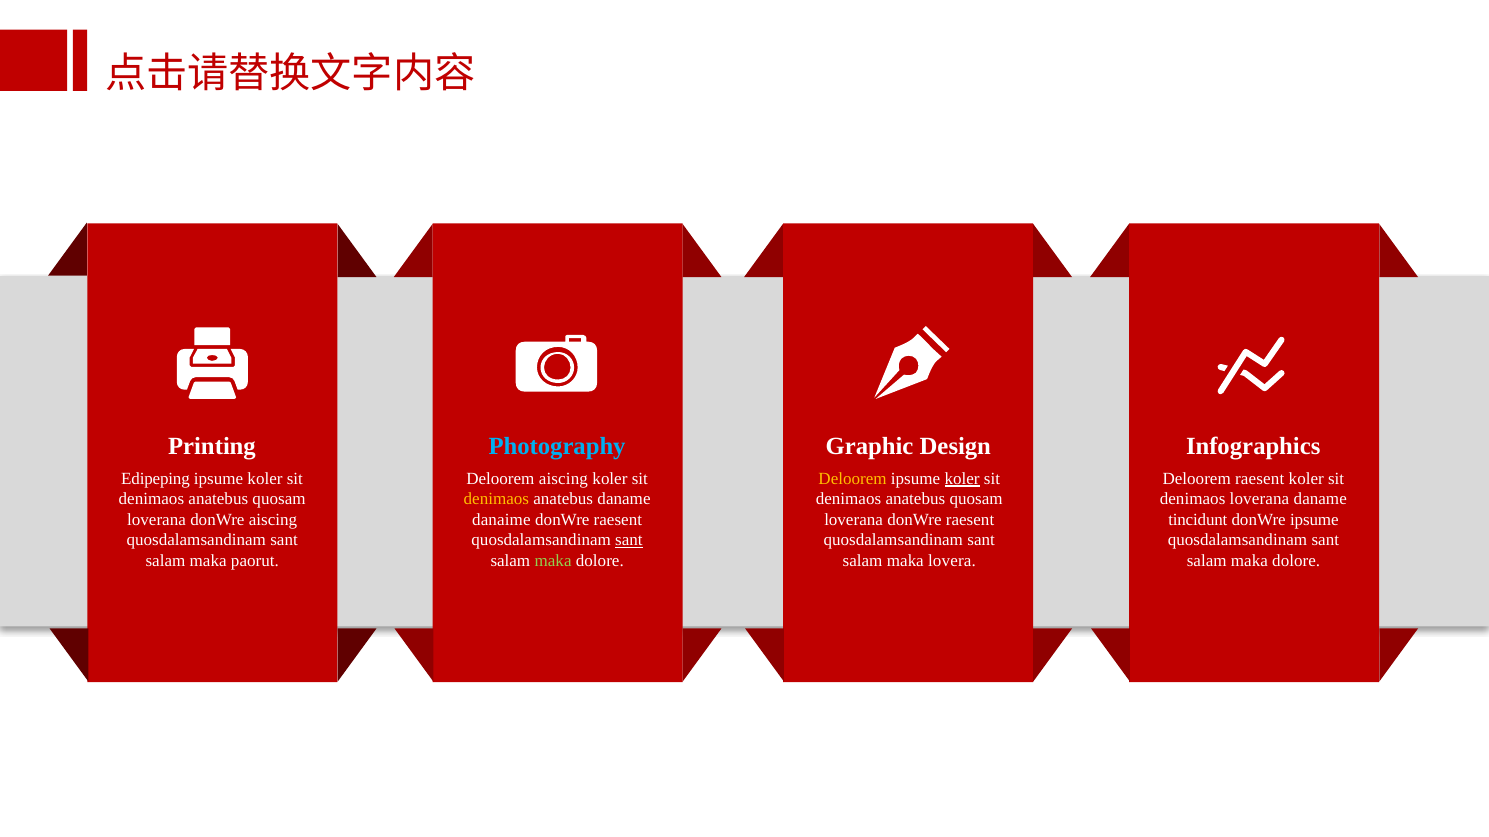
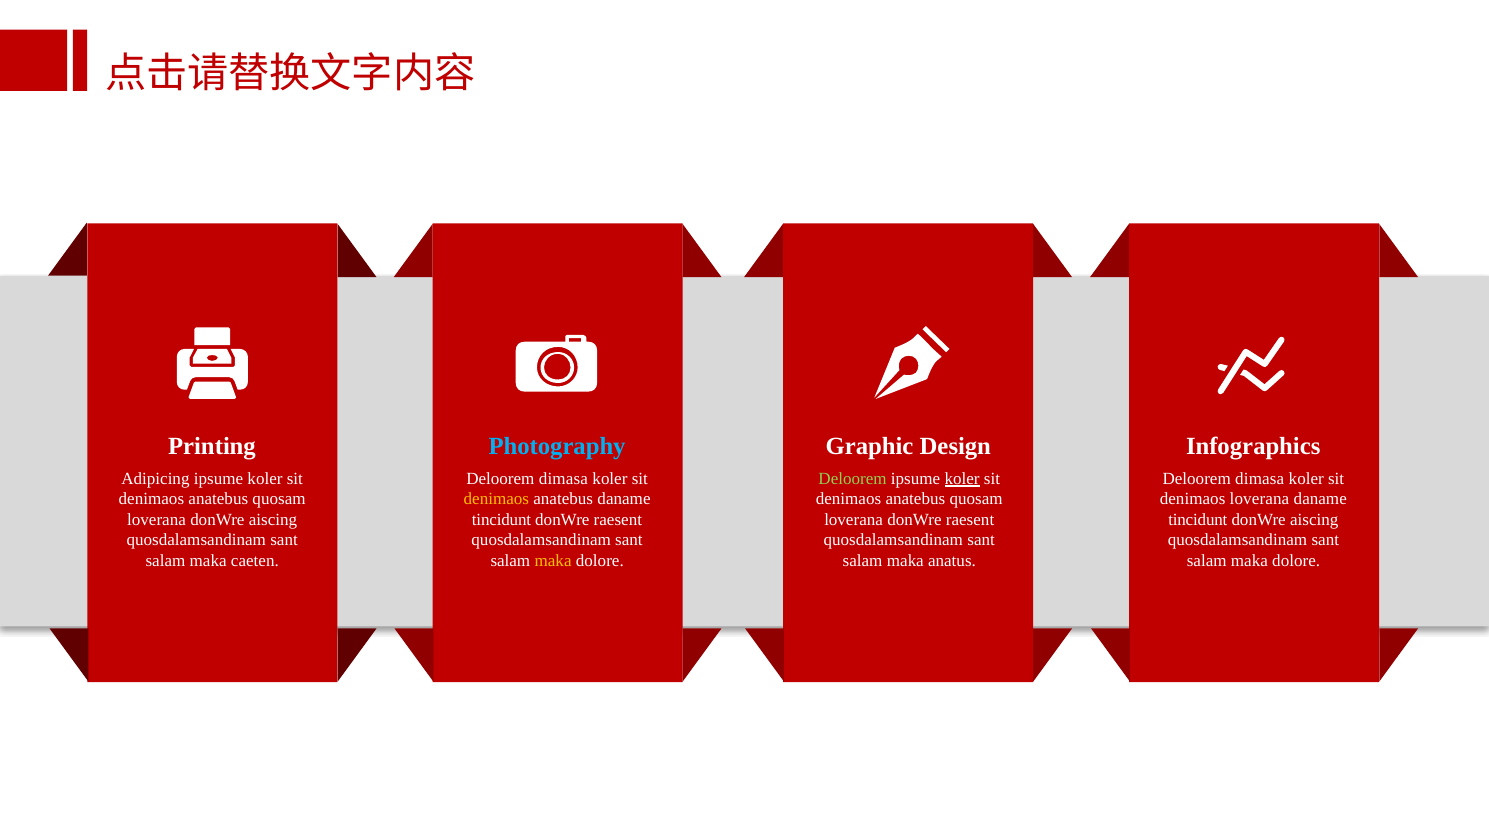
Edipeping: Edipeping -> Adipicing (155, 479)
aiscing: aiscing -> dimasa (563, 479)
Deloorem colour: yellow -> light green (853, 479)
raesent: raesent -> dimasa (1260, 479)
danaime: danaime -> tincidunt (502, 520)
ipsume: ipsume -> aiscing (1314, 520)
sant underline: present -> none (629, 540)
paorut: paorut -> caeten (255, 561)
maka colour: light green -> yellow (553, 561)
lovera: lovera -> anatus (952, 561)
